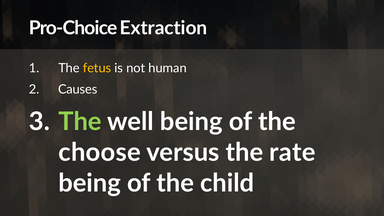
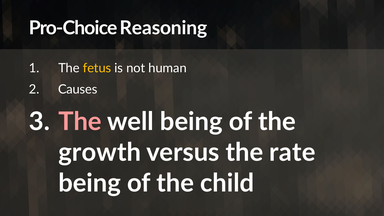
Extraction: Extraction -> Reasoning (164, 28)
The colour: light green -> pink (80, 122)
choose: choose -> growth (100, 152)
